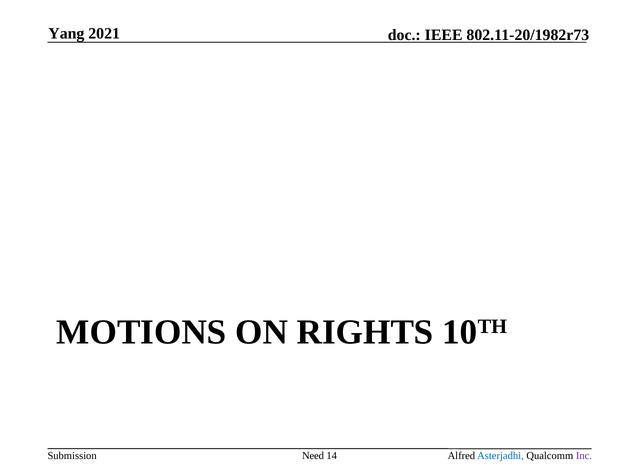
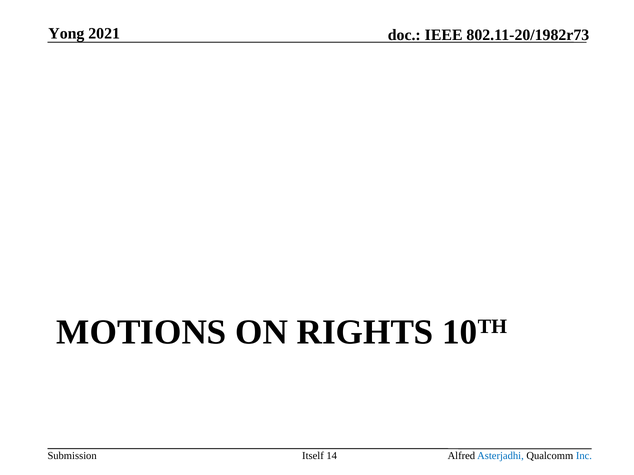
Yang: Yang -> Yong (66, 34)
Need: Need -> Itself (313, 456)
Inc colour: purple -> blue (584, 456)
